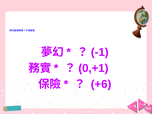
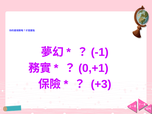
+6: +6 -> +3 (101, 84)
